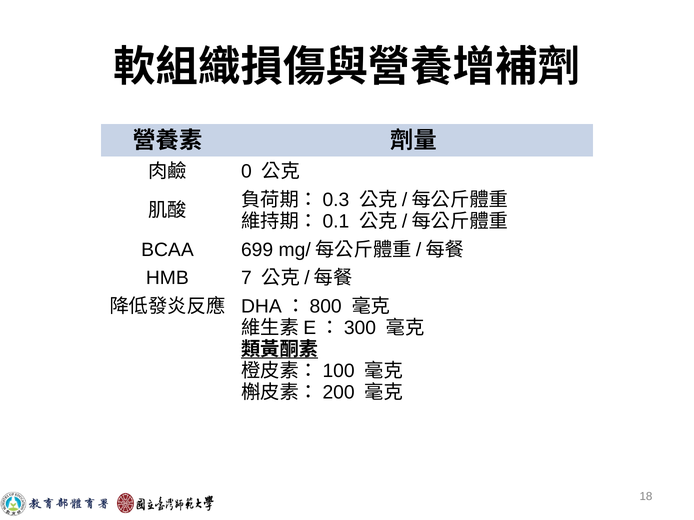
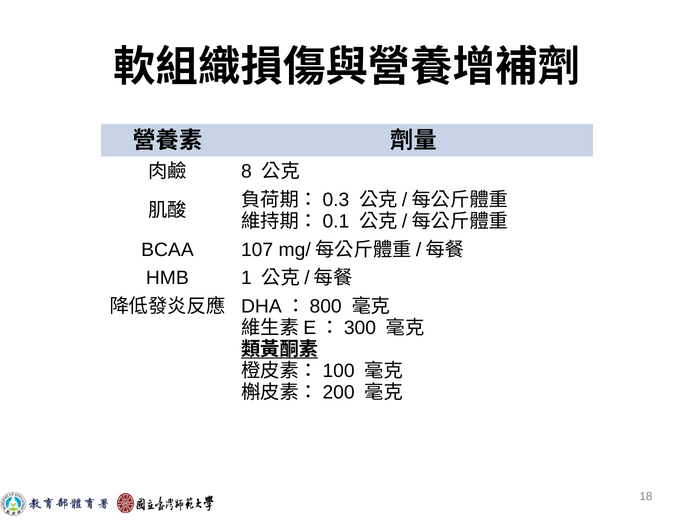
0: 0 -> 8 (246, 171)
699: 699 -> 107 (257, 250)
7: 7 -> 1 (246, 278)
